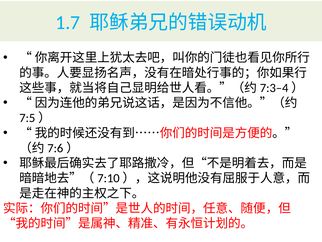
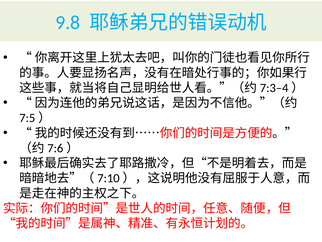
1.7: 1.7 -> 9.8 (68, 22)
